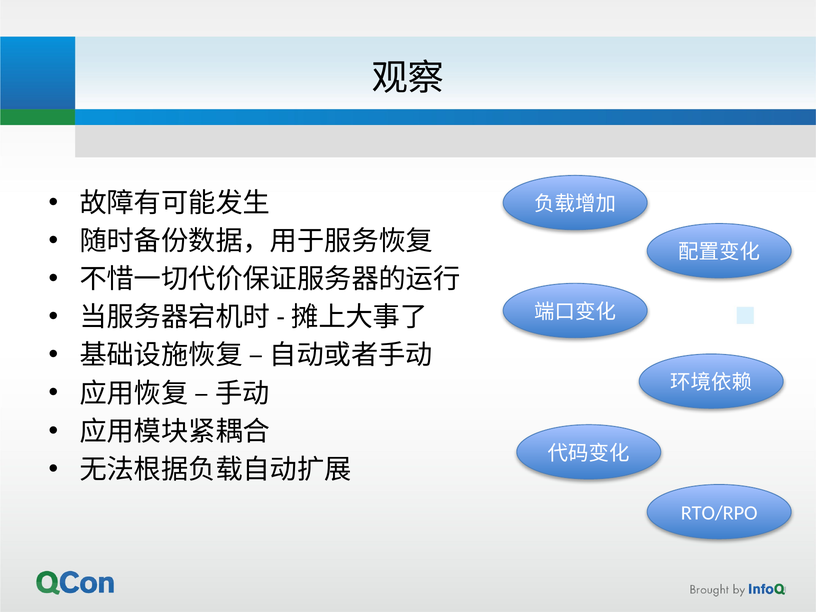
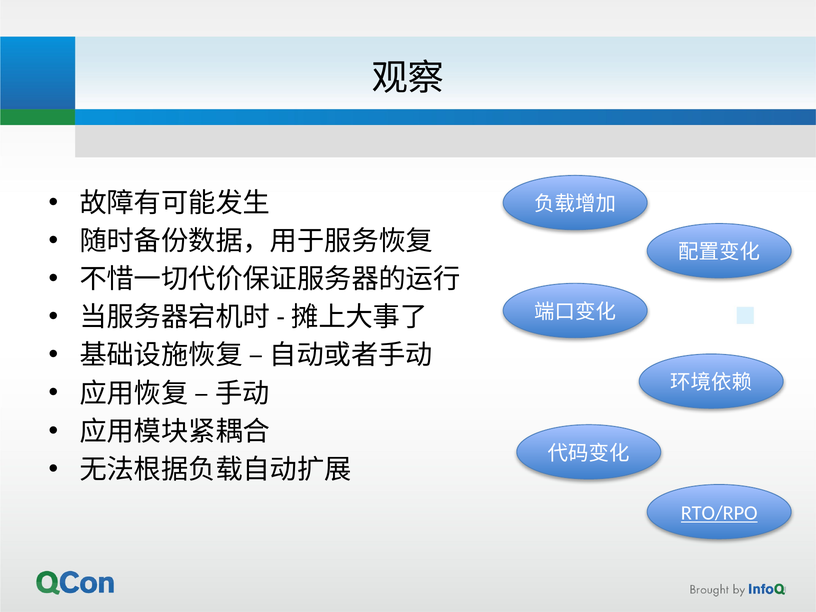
RTO/RPO underline: none -> present (719, 513)
